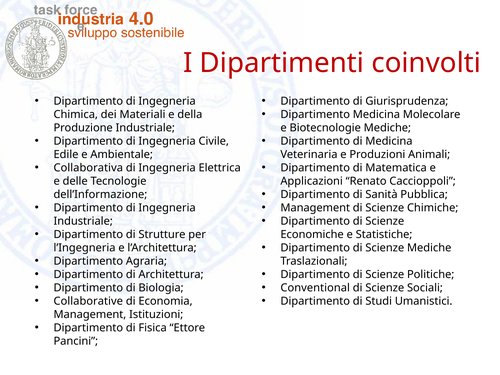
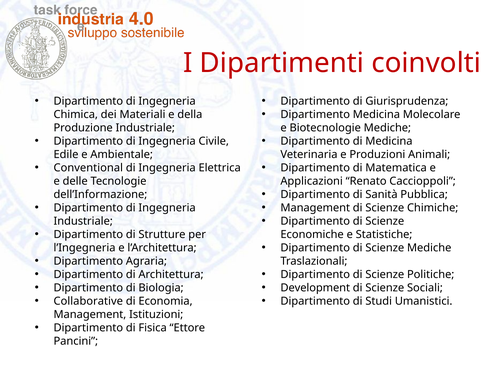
Collaborativa: Collaborativa -> Conventional (88, 168)
Conventional: Conventional -> Development (315, 288)
